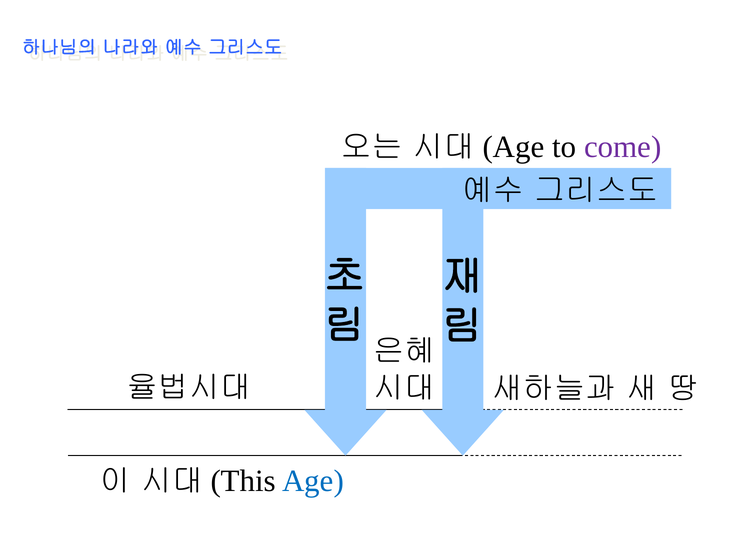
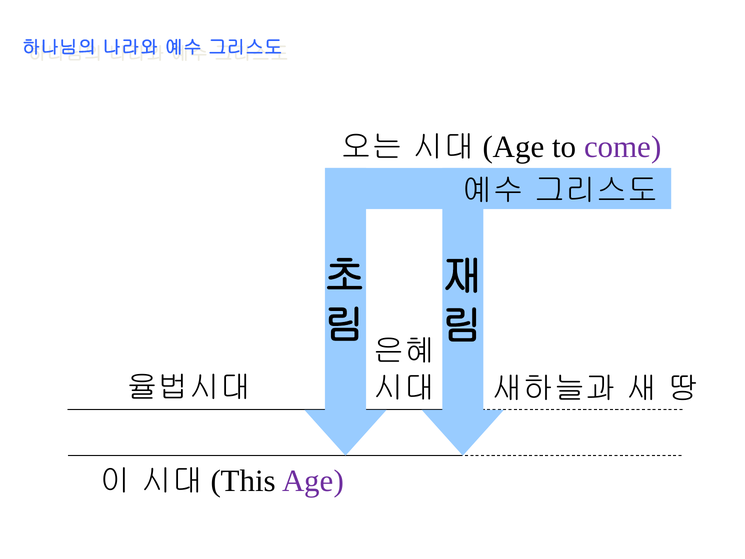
Age colour: blue -> purple (313, 481)
